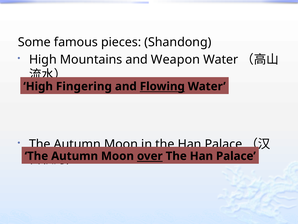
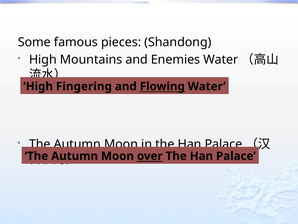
Weapon: Weapon -> Enemies (176, 59)
